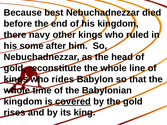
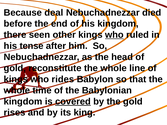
best: best -> deal (54, 13)
navy: navy -> seen (39, 35)
who underline: none -> present (114, 35)
some: some -> tense (32, 46)
